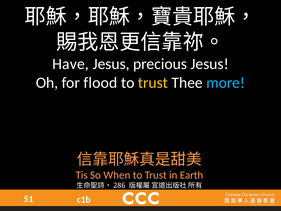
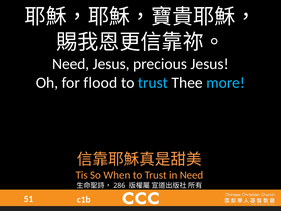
Have: Have -> Need (71, 64)
trust colour: yellow -> light blue (153, 83)
in Earth: Earth -> Need (192, 175)
